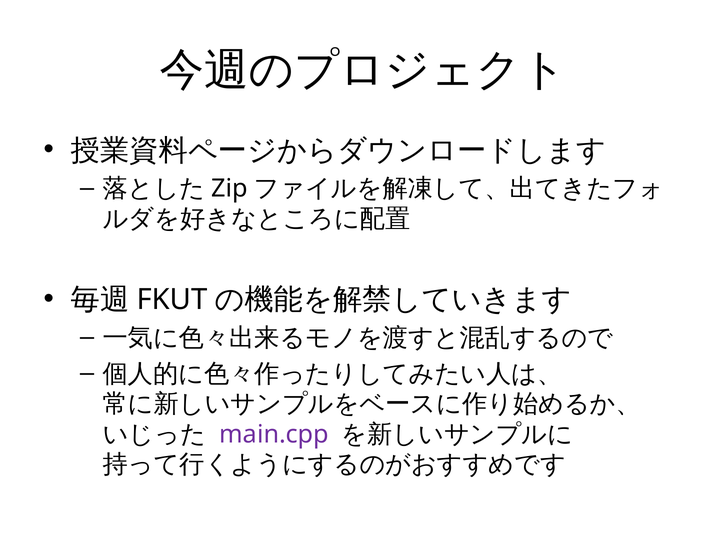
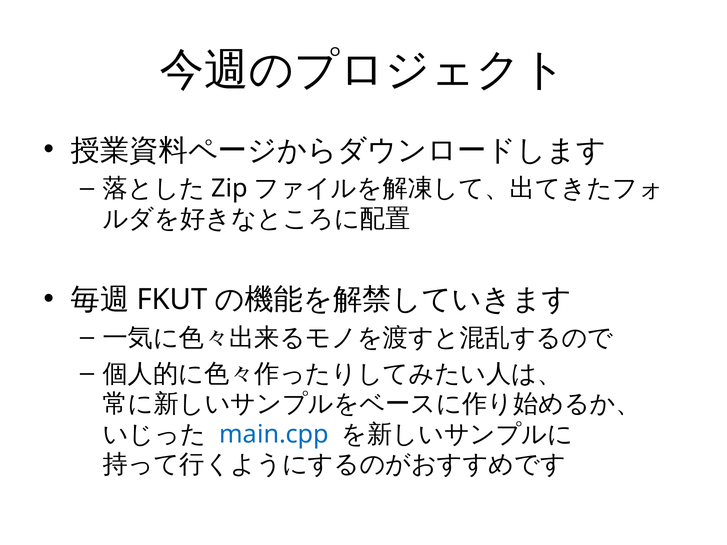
main.cpp colour: purple -> blue (274, 435)
